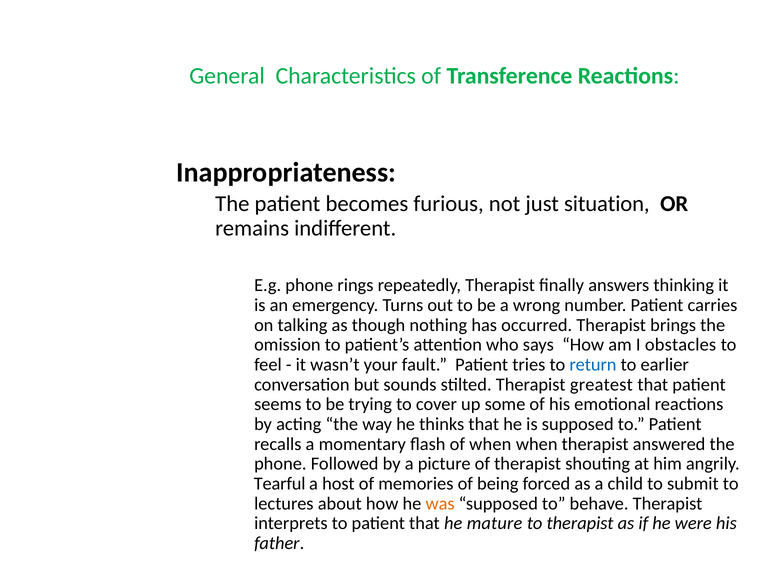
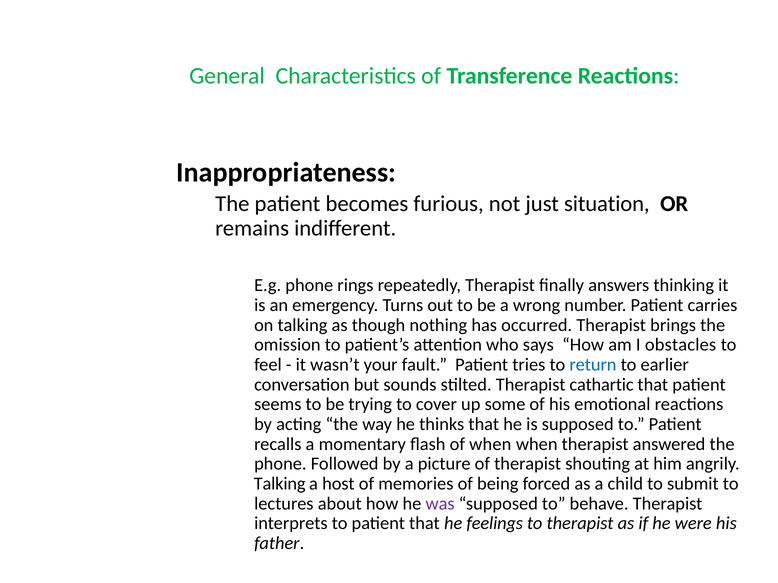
greatest: greatest -> cathartic (602, 385)
Tearful: Tearful -> Talking (280, 484)
was colour: orange -> purple (440, 504)
mature: mature -> feelings (495, 524)
